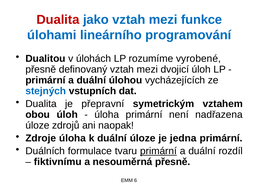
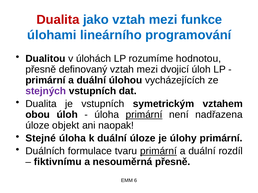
vyrobené: vyrobené -> hodnotou (199, 59)
stejných colour: blue -> purple (46, 91)
je přepravní: přepravní -> vstupních (103, 104)
primární underline: none -> present (144, 115)
zdrojů: zdrojů -> objekt (66, 126)
Zdroje: Zdroje -> Stejné (41, 139)
jedna: jedna -> úlohy (183, 139)
